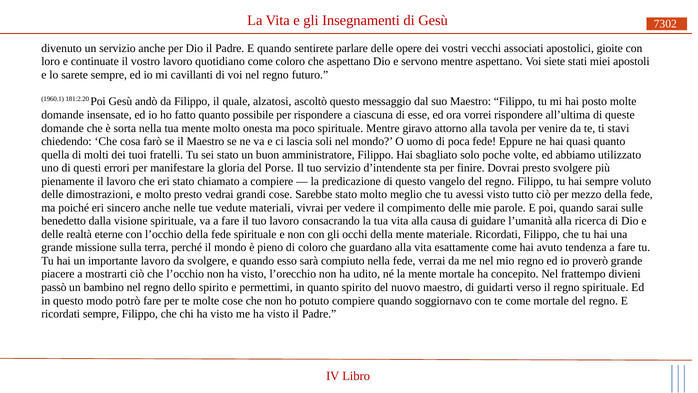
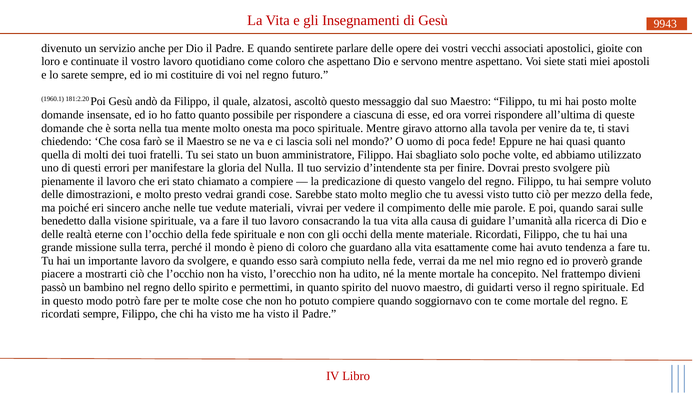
7302: 7302 -> 9943 (665, 24)
cavillanti: cavillanti -> costituire (192, 75)
Porse: Porse -> Nulla (279, 168)
